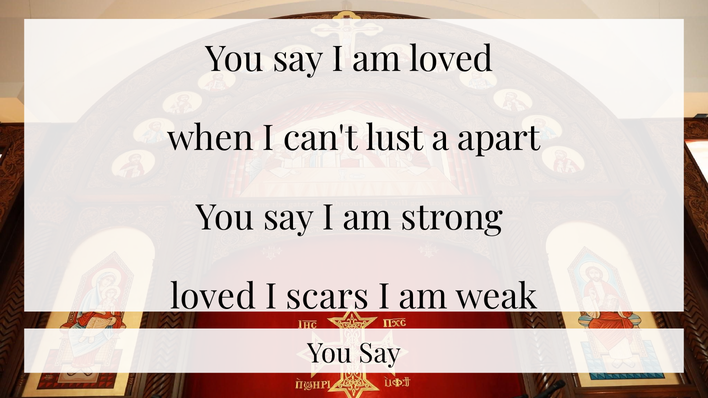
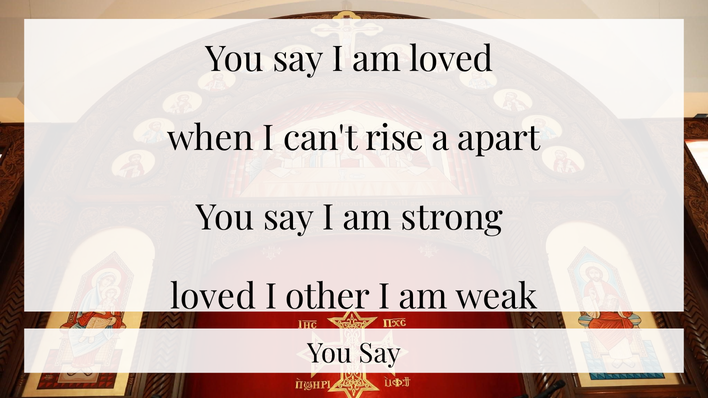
lust: lust -> rise (394, 139)
scars: scars -> other (328, 297)
